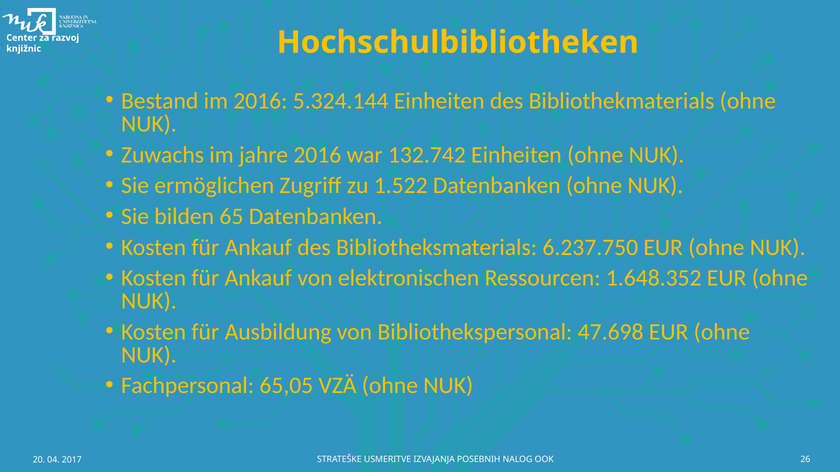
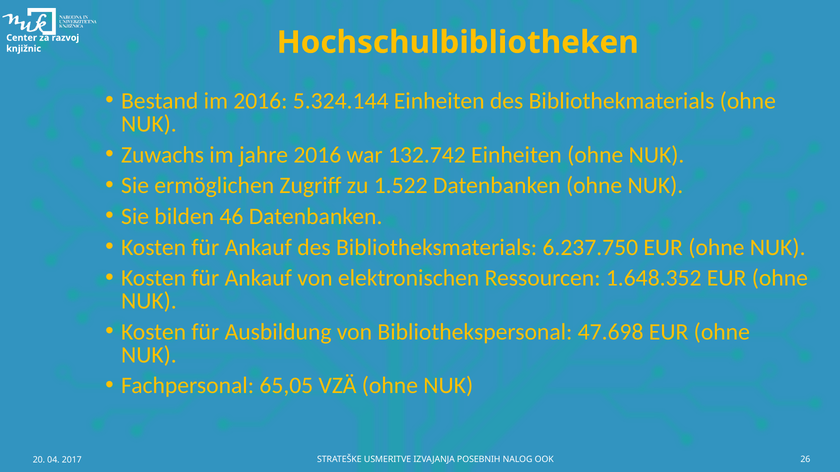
65: 65 -> 46 (231, 217)
